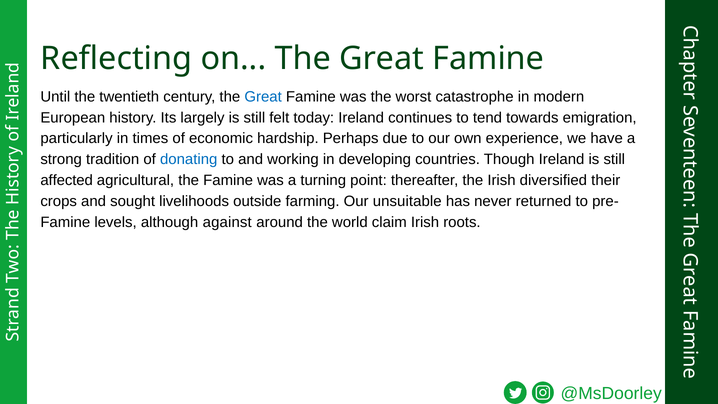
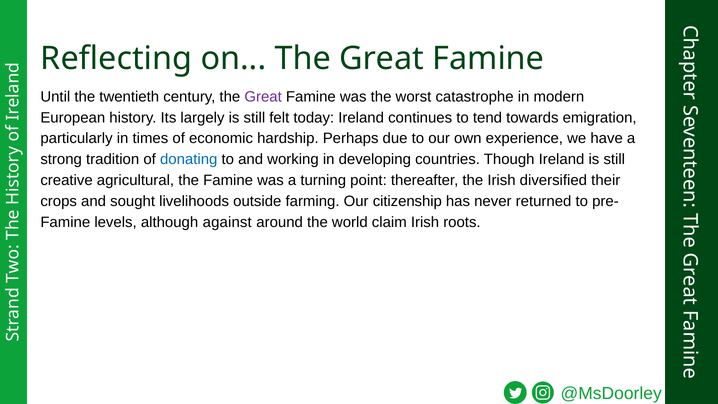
Great colour: blue -> purple (263, 97)
affected: affected -> creative (67, 180)
unsuitable: unsuitable -> citizenship (407, 201)
